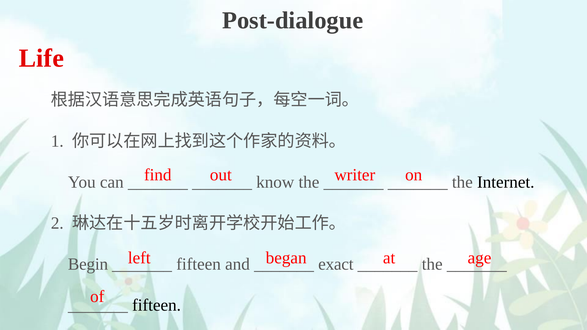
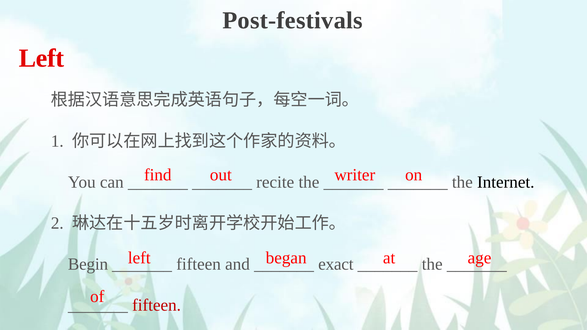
Post-dialogue: Post-dialogue -> Post-festivals (293, 20)
Life: Life -> Left (41, 58)
know: know -> recite (275, 182)
fifteen colour: black -> red (157, 305)
